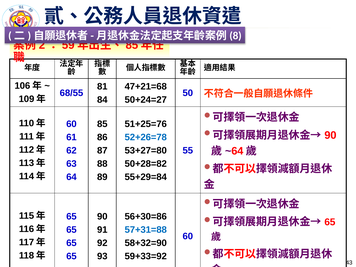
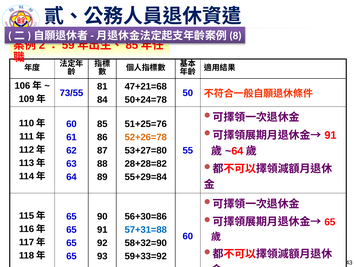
68/55: 68/55 -> 73/55 (71, 93)
50+24=27: 50+24=27 -> 50+24=78 (146, 100)
90: 90 -> 91 (330, 135)
52+26=78 colour: blue -> orange (146, 137)
50+28=82: 50+28=82 -> 28+28=82 (146, 164)
